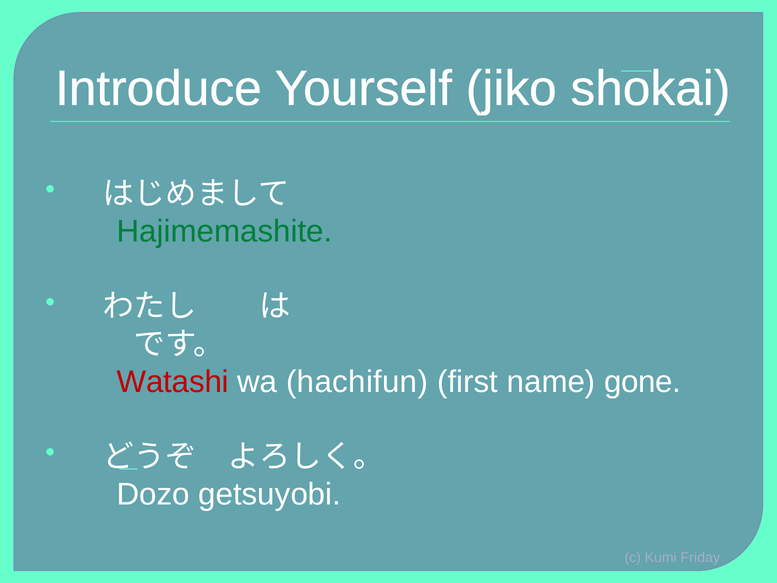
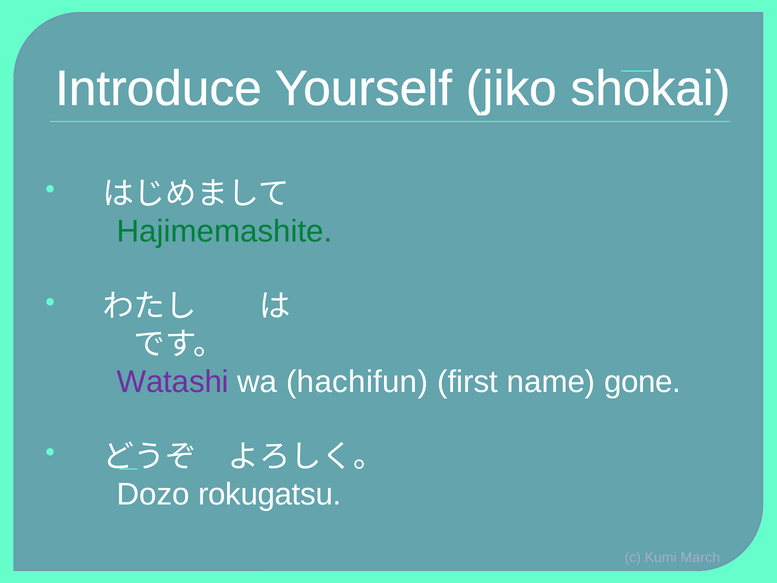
Watashi colour: red -> purple (173, 382)
getsuyobi: getsuyobi -> rokugatsu (270, 494)
Friday: Friday -> March (700, 557)
